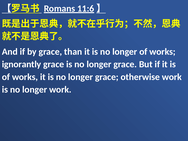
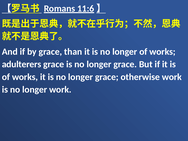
ignorantly: ignorantly -> adulterers (22, 64)
